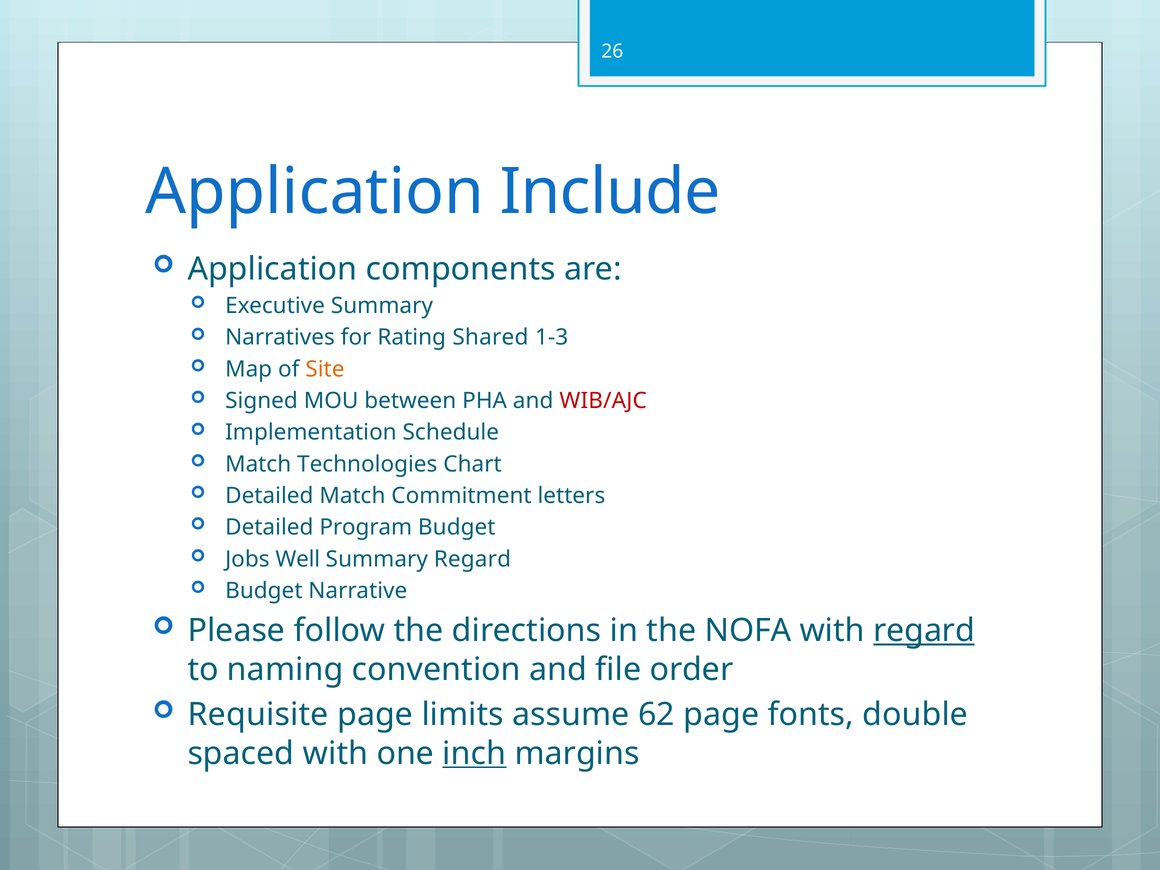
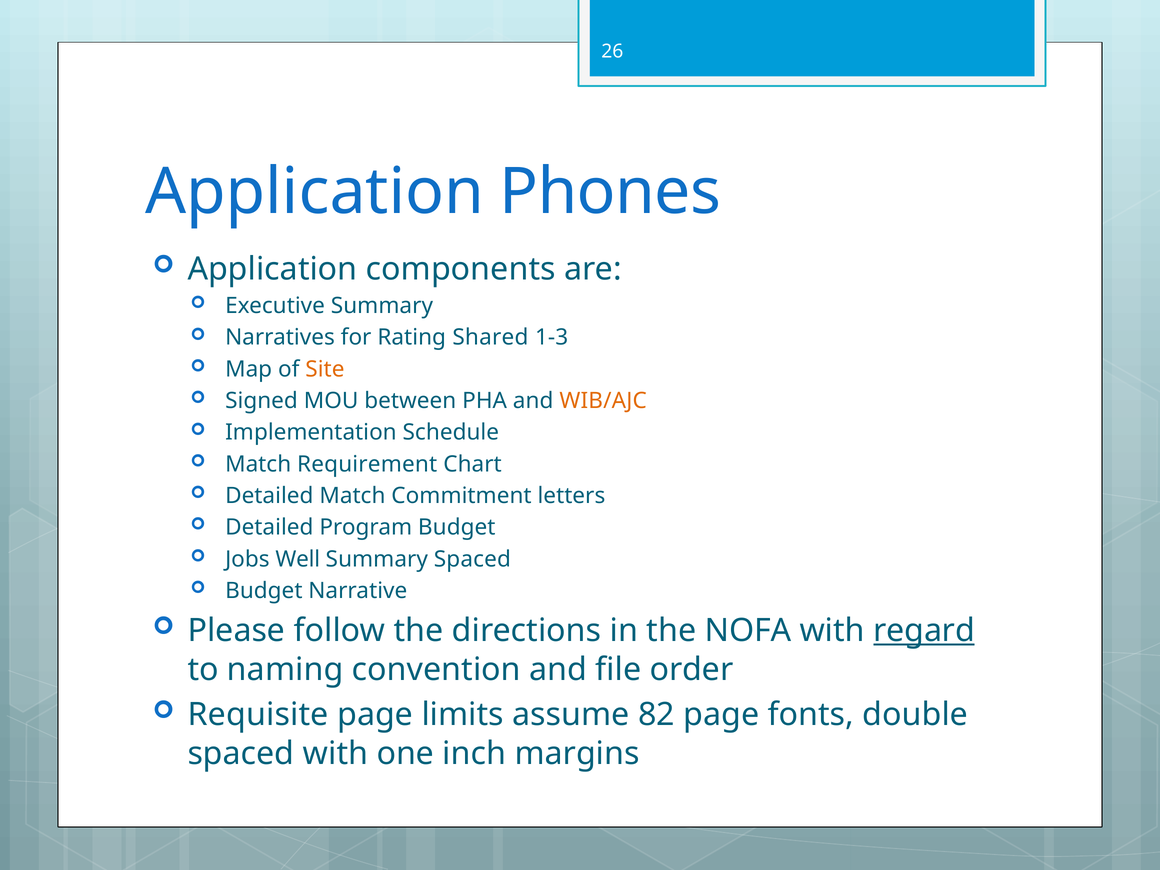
Include: Include -> Phones (610, 192)
WIB/AJC colour: red -> orange (603, 401)
Technologies: Technologies -> Requirement (367, 464)
Summary Regard: Regard -> Spaced (472, 559)
62: 62 -> 82 (656, 715)
inch underline: present -> none (474, 753)
